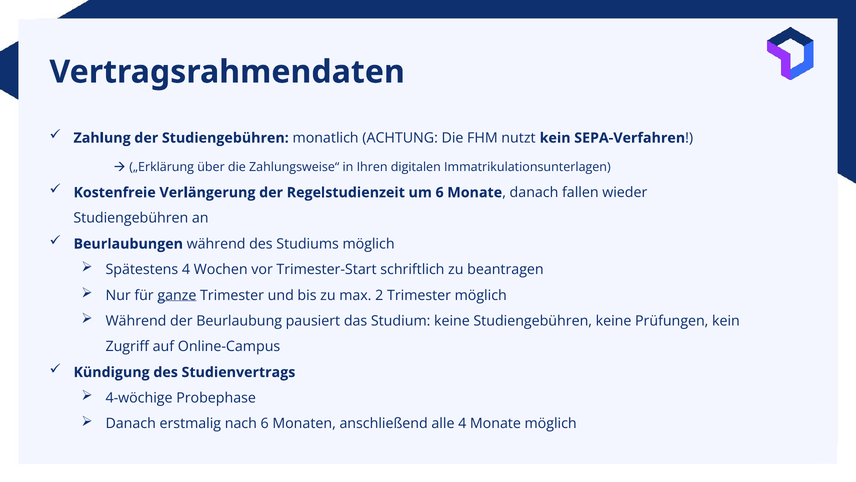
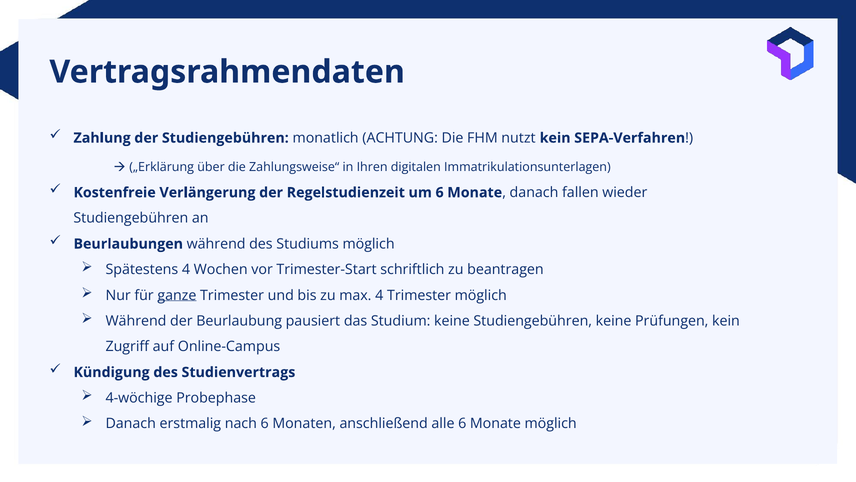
max 2: 2 -> 4 (379, 295)
alle 4: 4 -> 6 (462, 423)
